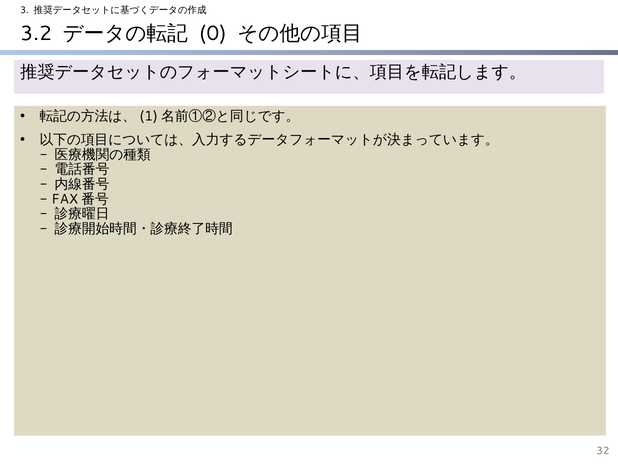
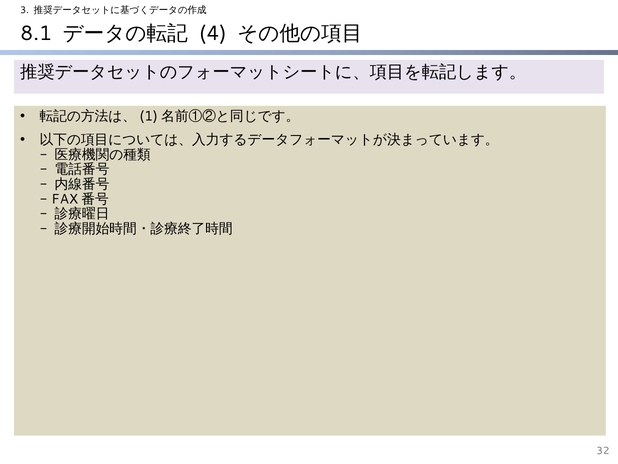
3.2: 3.2 -> 8.1 (36, 33)
0: 0 -> 4 (213, 33)
